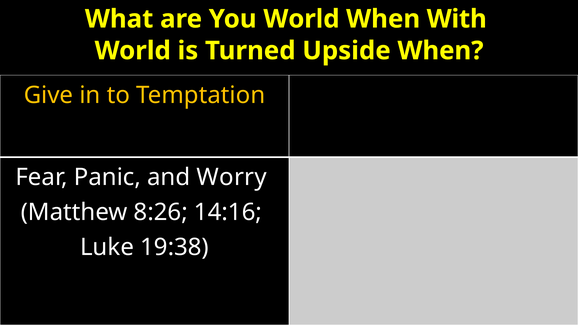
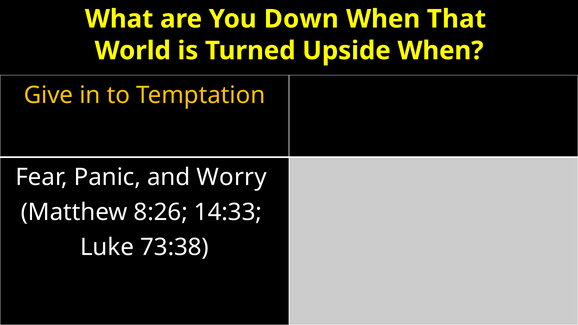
You World: World -> Down (301, 19)
With: With -> That (456, 19)
14:16: 14:16 -> 14:33 (228, 212)
19:38: 19:38 -> 73:38 (175, 247)
